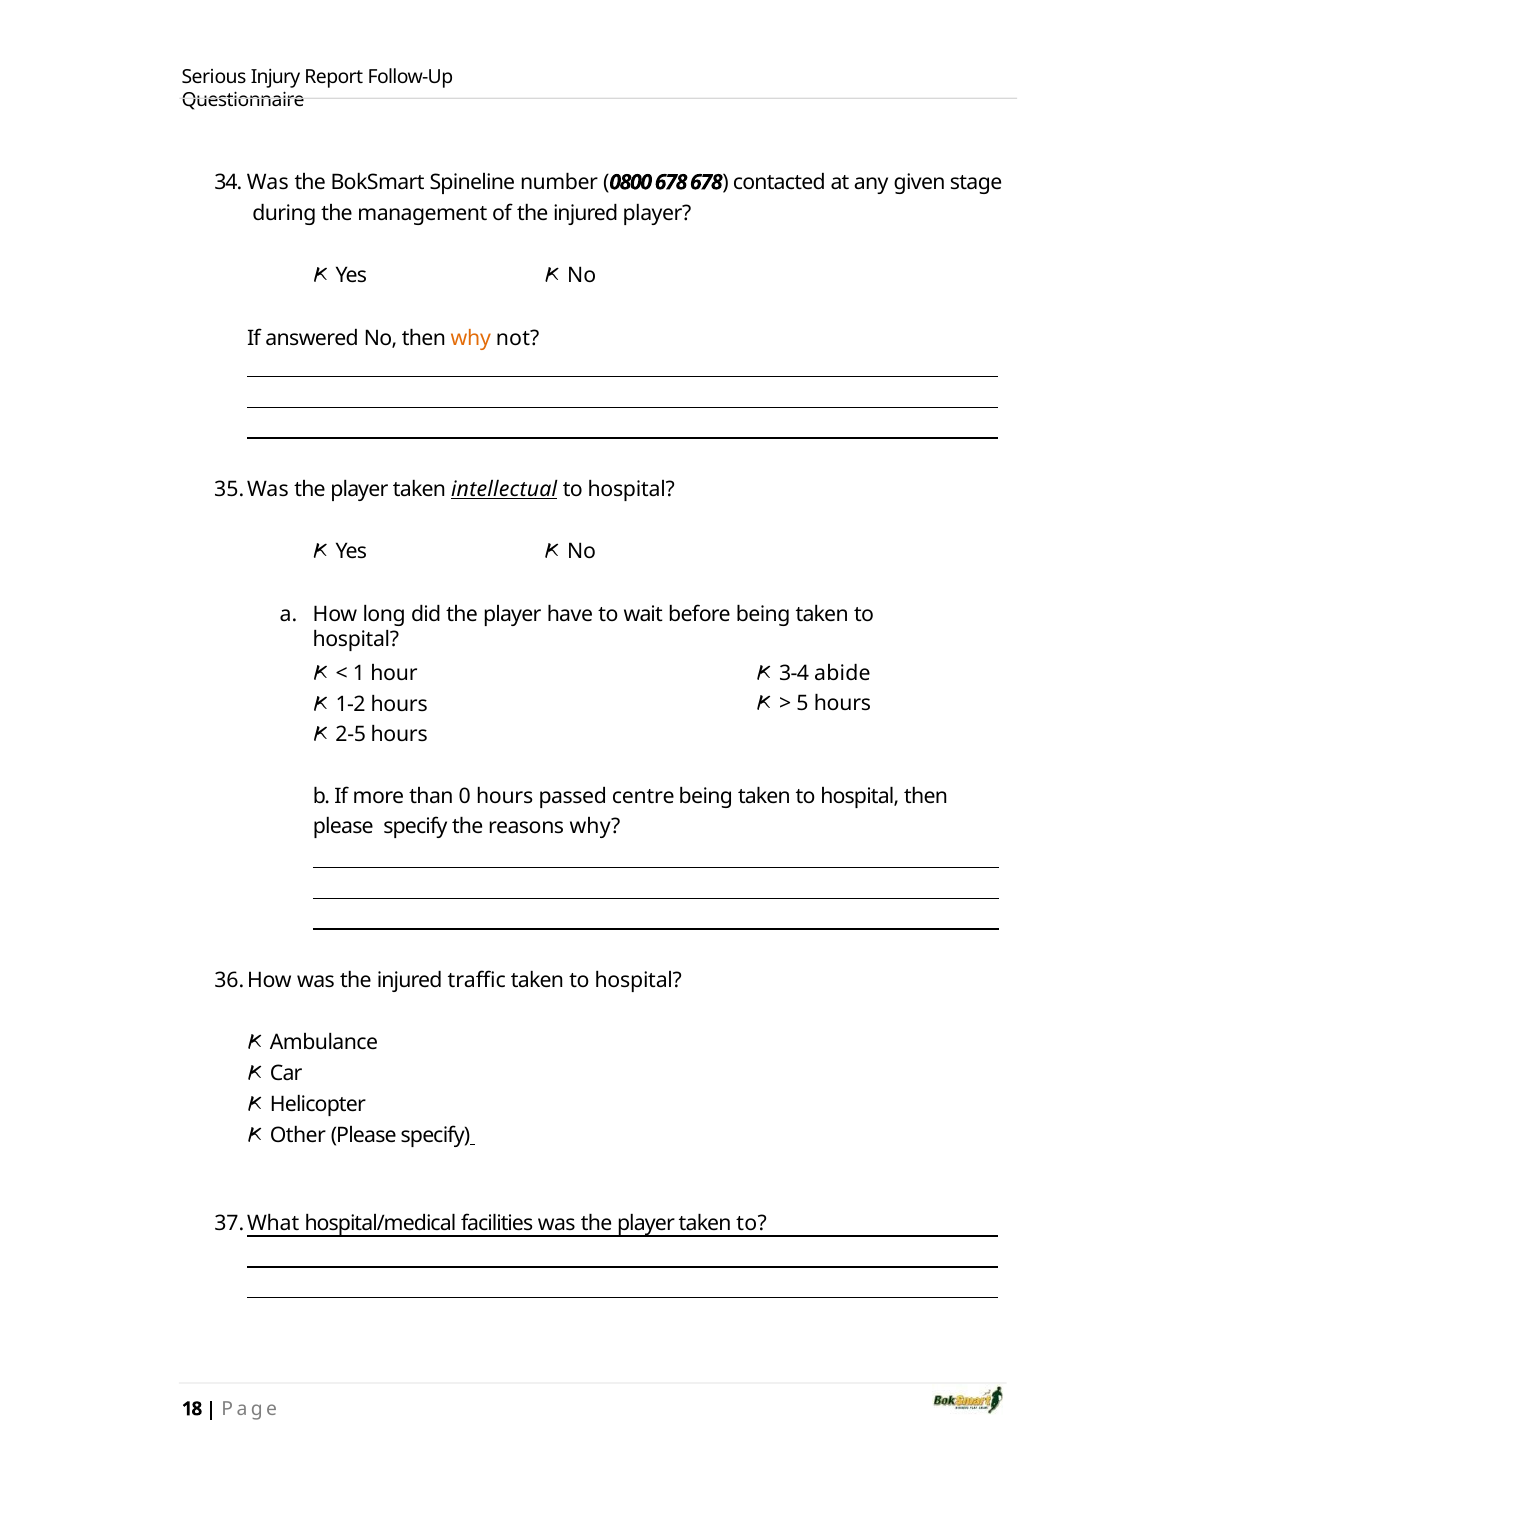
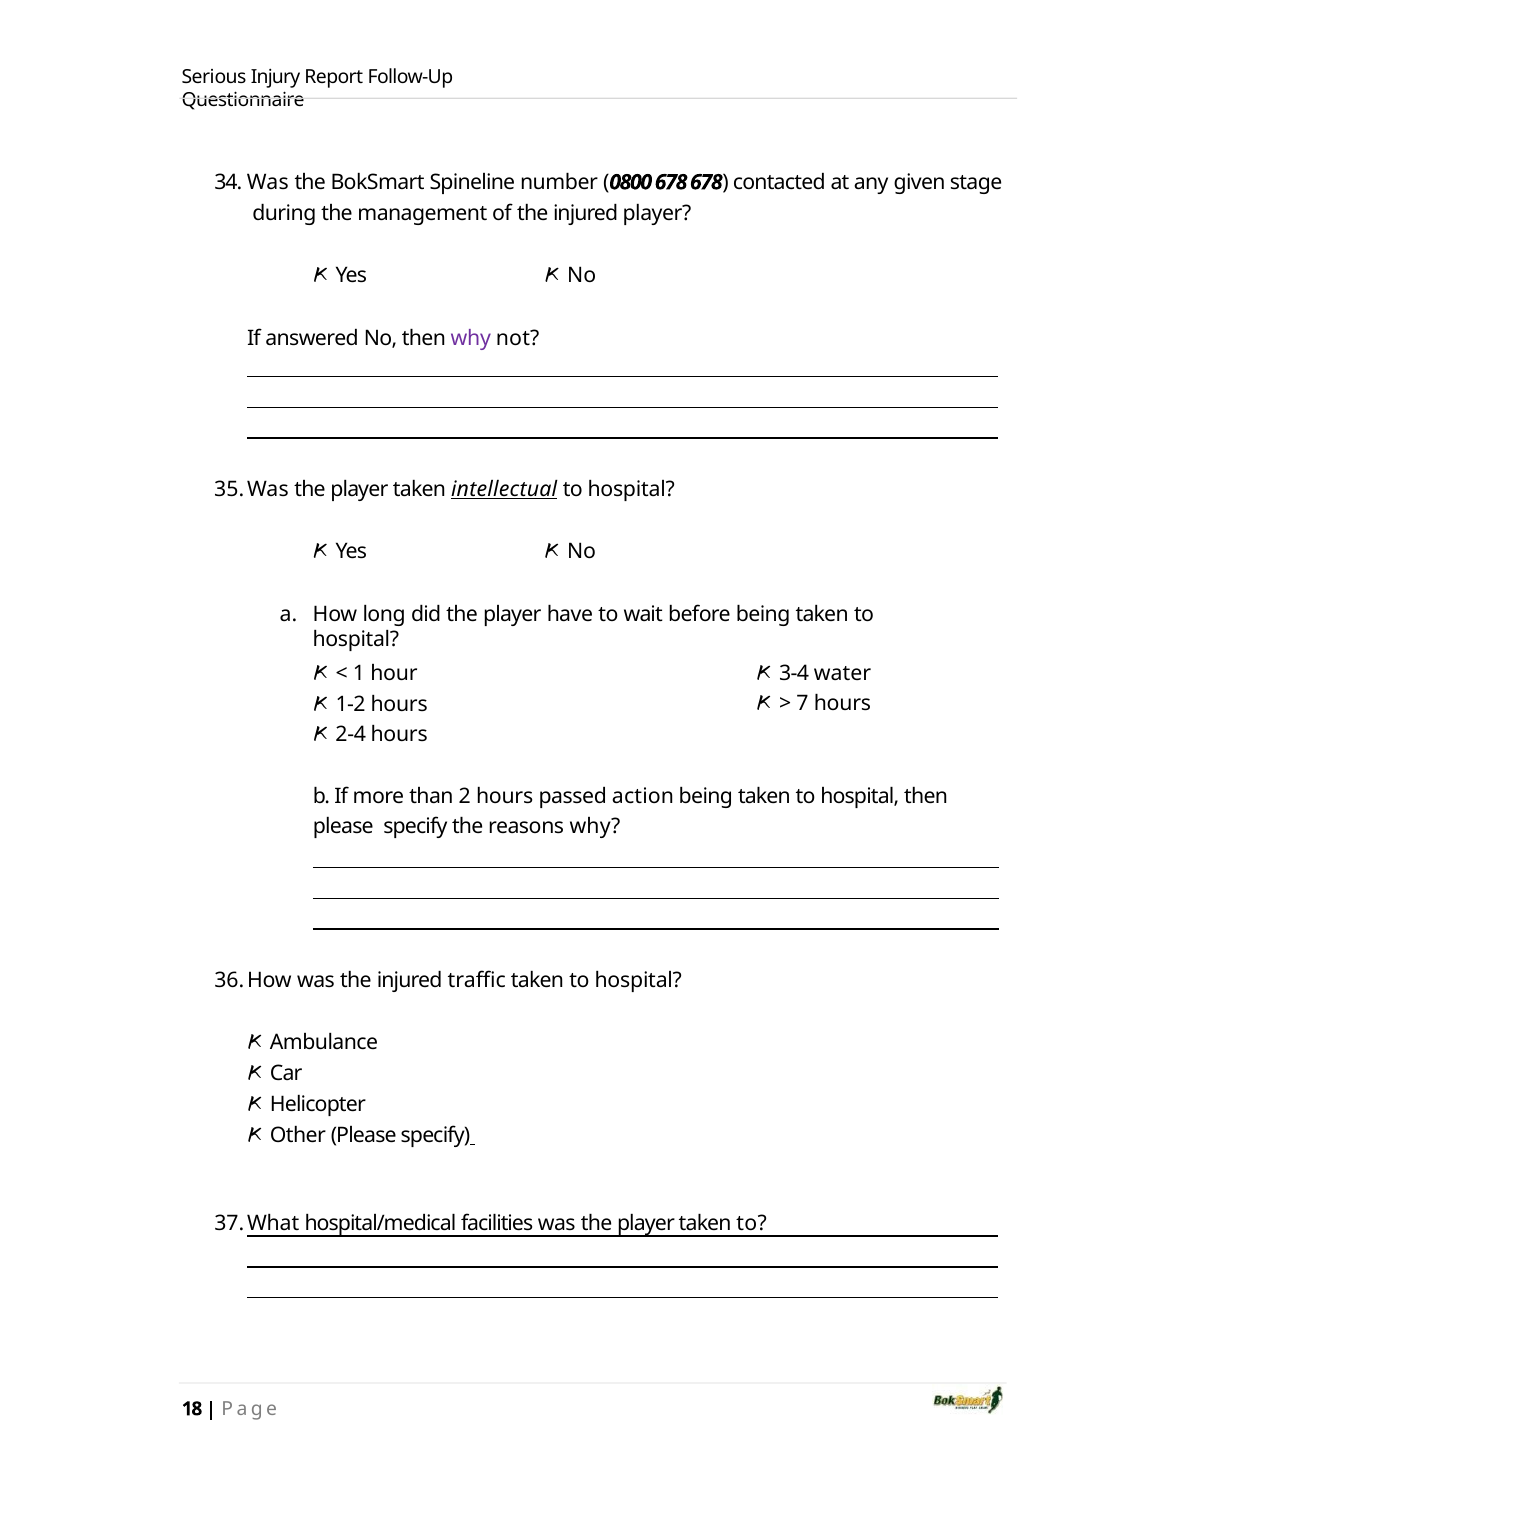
why colour: orange -> purple (471, 338)
abide: abide -> water (843, 673)
5: 5 -> 7 (803, 704)
2‐5: 2‐5 -> 2‐4 (351, 735)
0: 0 -> 2 (465, 796)
centre: centre -> action (643, 796)
